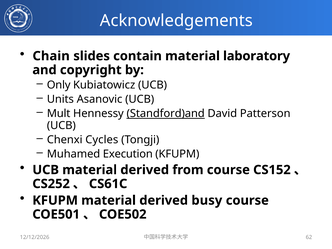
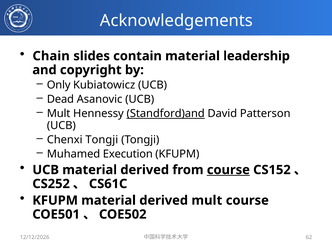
laboratory: laboratory -> leadership (257, 56)
Units: Units -> Dead (60, 99)
Chenxi Cycles: Cycles -> Tongji (102, 140)
course underline: none -> present (228, 170)
derived busy: busy -> mult (207, 200)
